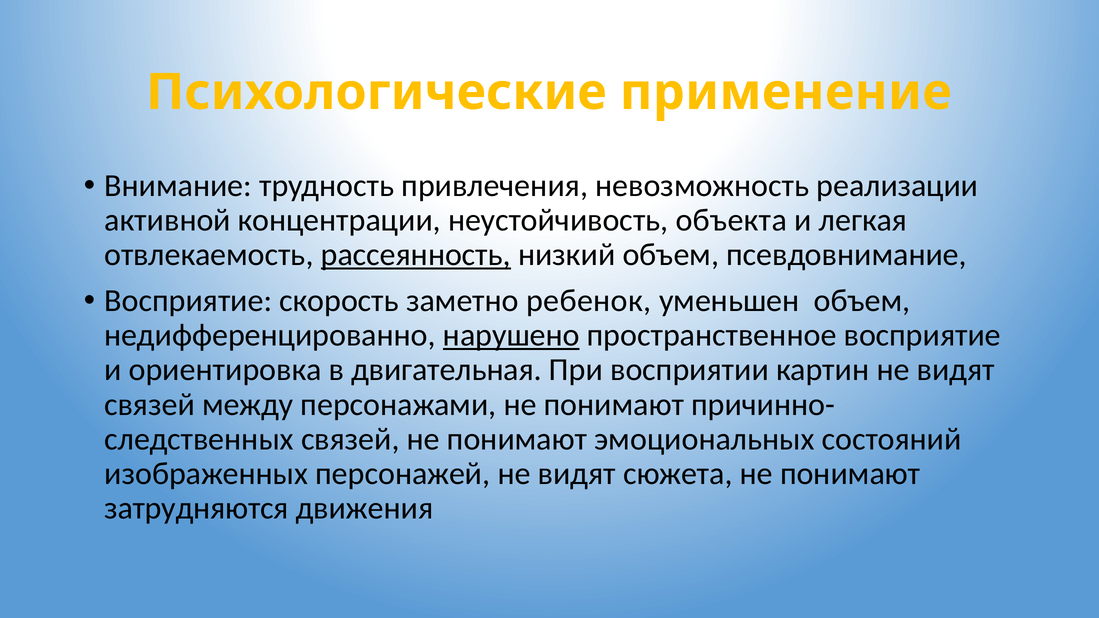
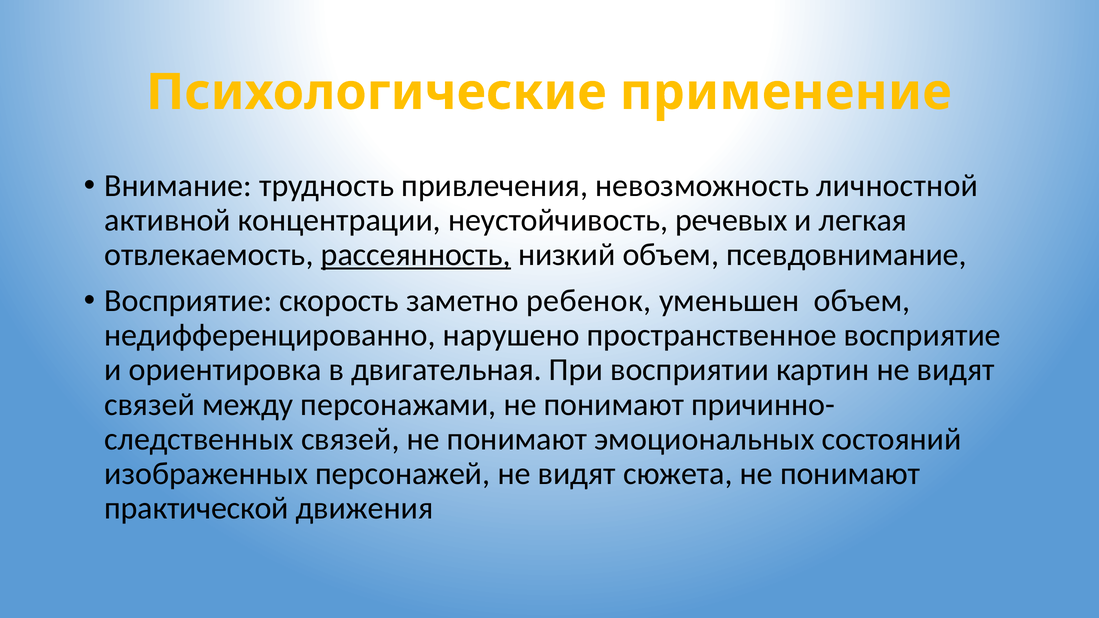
реализации: реализации -> личностной (897, 186)
объекта: объекта -> речевых (732, 220)
нарушено underline: present -> none (511, 335)
затрудняются: затрудняются -> практической (197, 508)
